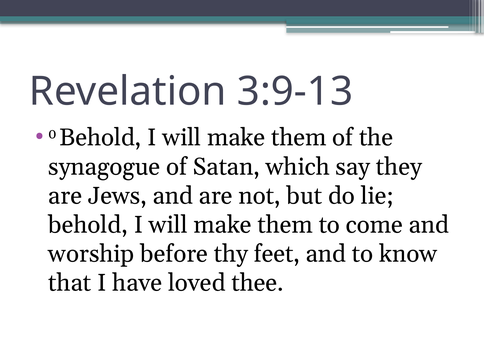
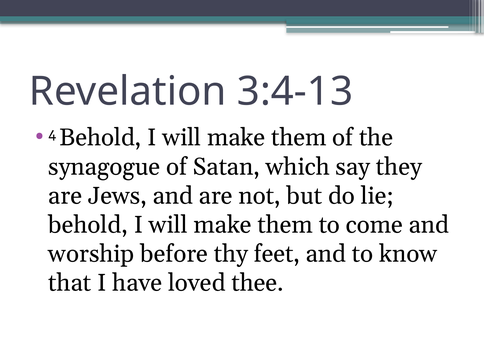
3:9-13: 3:9-13 -> 3:4-13 (295, 92)
0: 0 -> 4 (52, 134)
